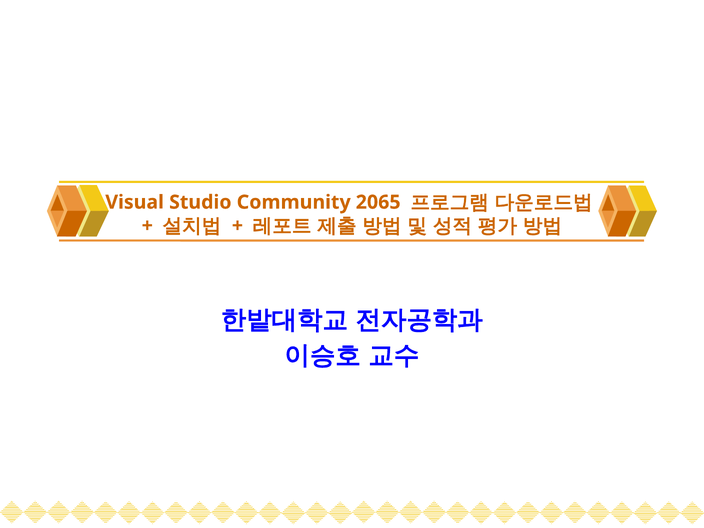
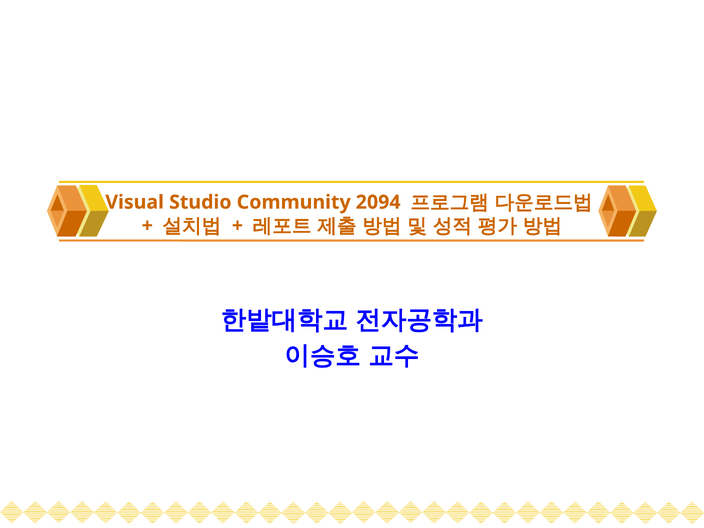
2065: 2065 -> 2094 (378, 202)
